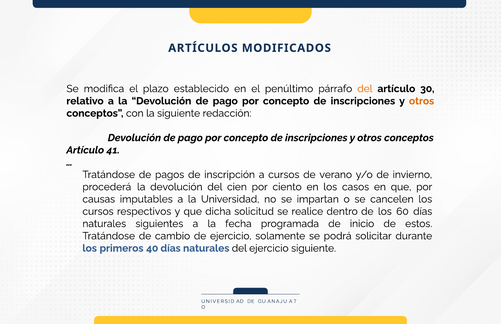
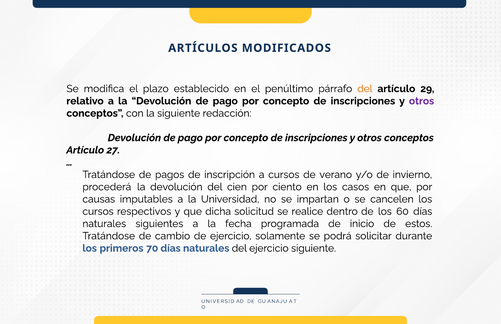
30: 30 -> 29 (427, 89)
otros colour: orange -> purple (422, 101)
41: 41 -> 27 (113, 150)
40: 40 -> 70 (152, 248)
